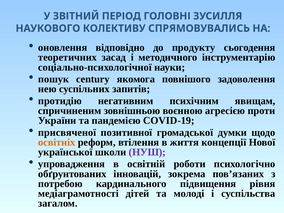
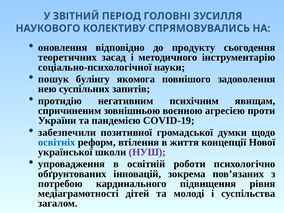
century: century -> булінгу (93, 79)
присвяченої: присвяченої -> забезпечили (67, 132)
освітніх colour: orange -> blue (57, 142)
